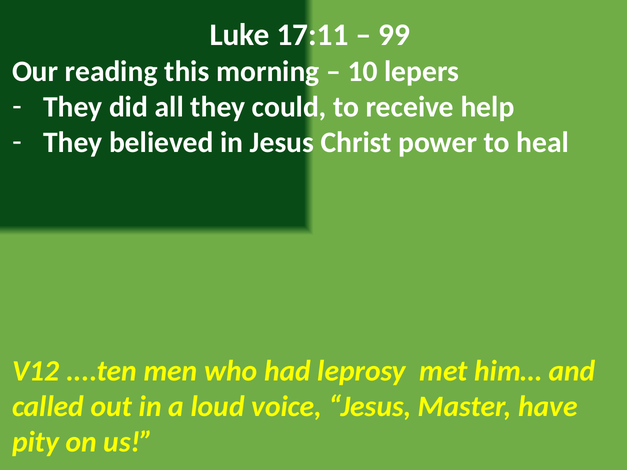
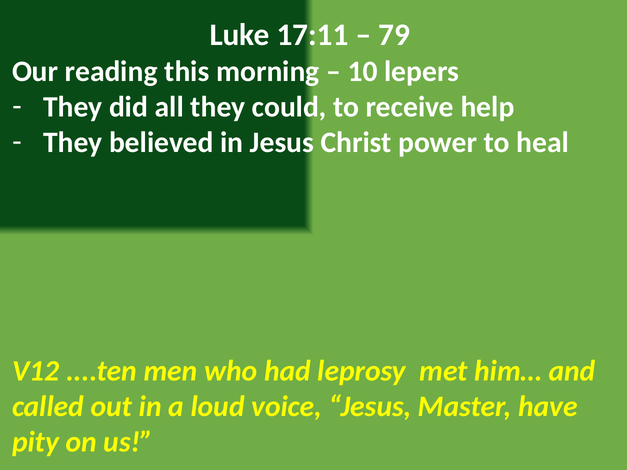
99: 99 -> 79 (394, 35)
